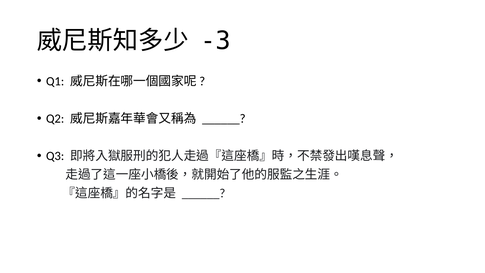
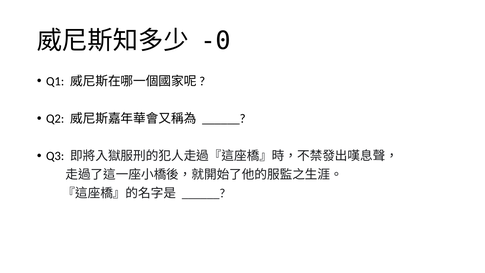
-3: -3 -> -0 (216, 41)
